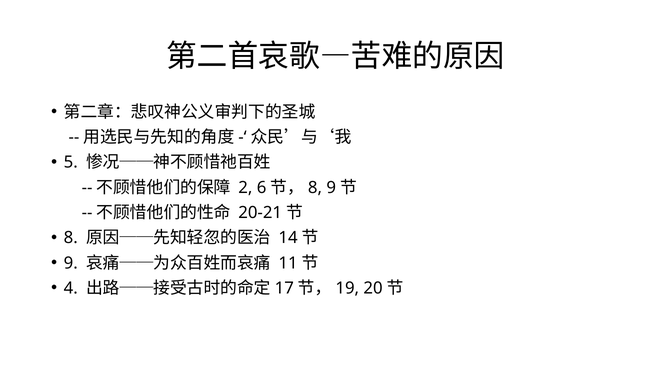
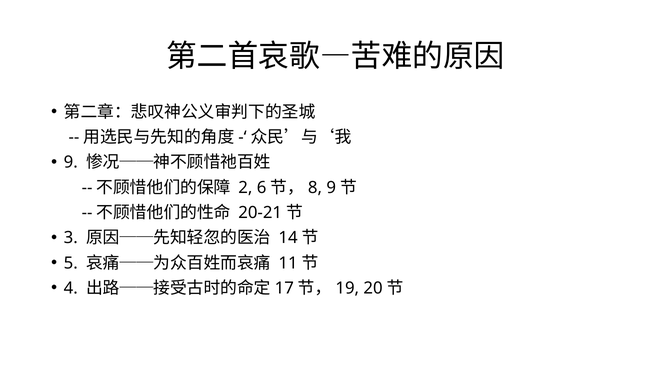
5: 5 -> 9 (71, 162)
8: 8 -> 3 (71, 237)
9: 9 -> 5 (71, 263)
